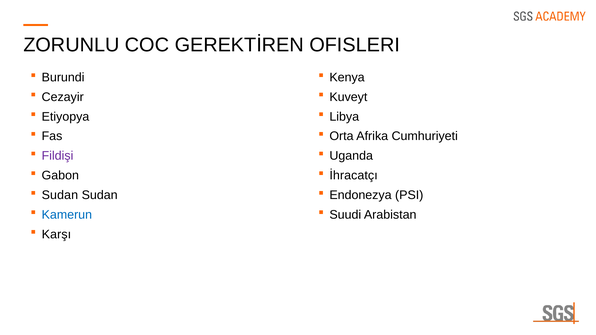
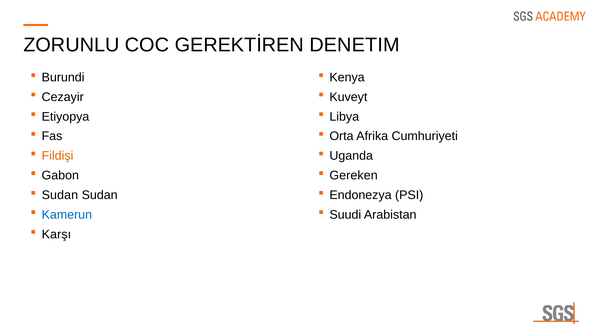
OFISLERI: OFISLERI -> DENETIM (355, 45)
Fildişi colour: purple -> orange (58, 156)
İhracatçı: İhracatçı -> Gereken (354, 176)
